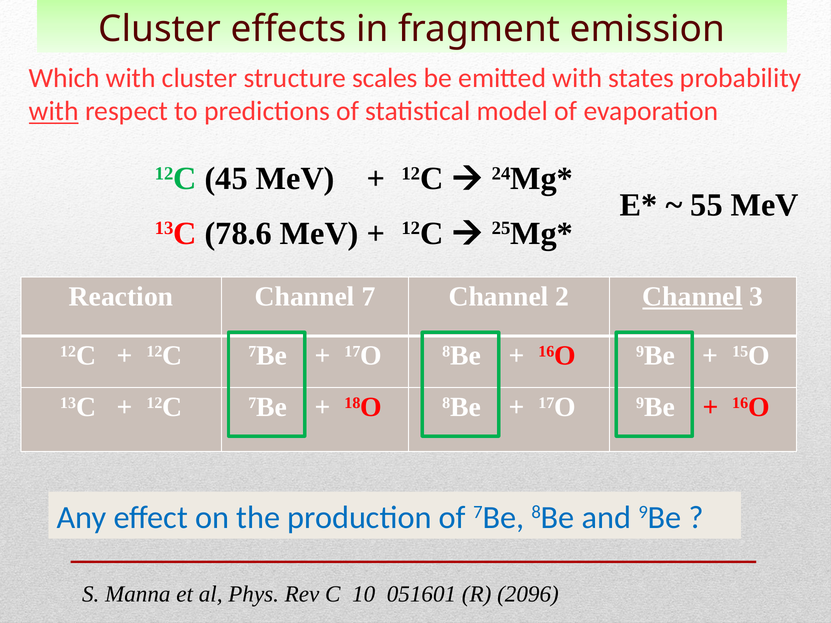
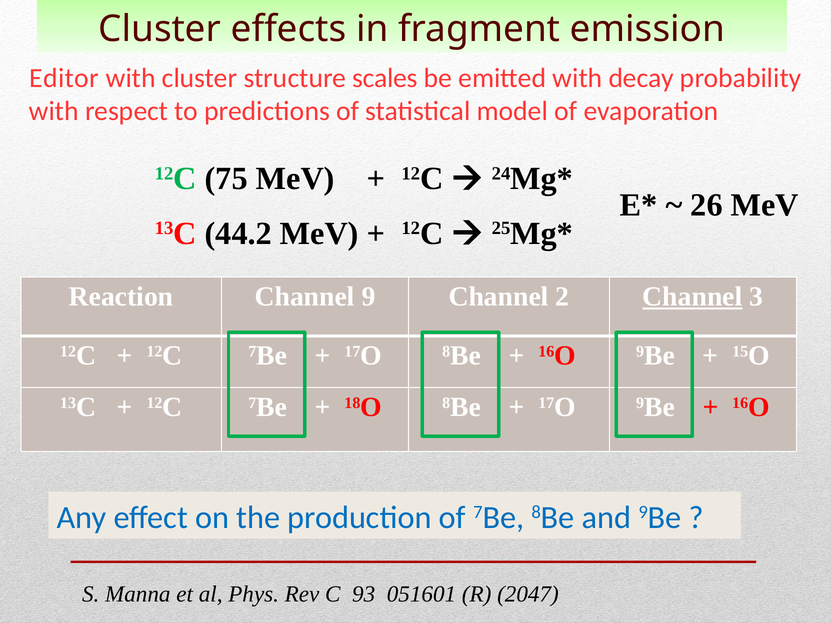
Which: Which -> Editor (64, 78)
states: states -> decay (641, 78)
with underline: present -> none (54, 111)
45: 45 -> 75 (226, 179)
55: 55 -> 26 (707, 205)
78.6: 78.6 -> 44.2 (238, 233)
7: 7 -> 9 (369, 297)
10: 10 -> 93 (364, 594)
2096: 2096 -> 2047 (528, 594)
